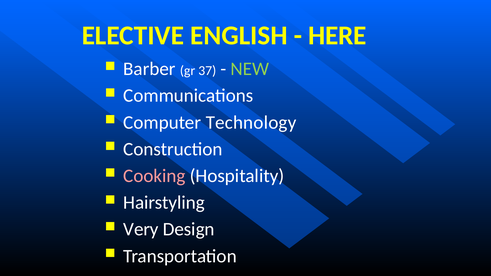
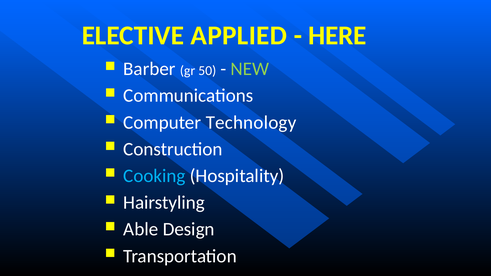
ENGLISH: ENGLISH -> APPLIED (239, 36)
37: 37 -> 50 (207, 71)
Cooking colour: pink -> light blue (154, 176)
Very: Very -> Able (141, 230)
